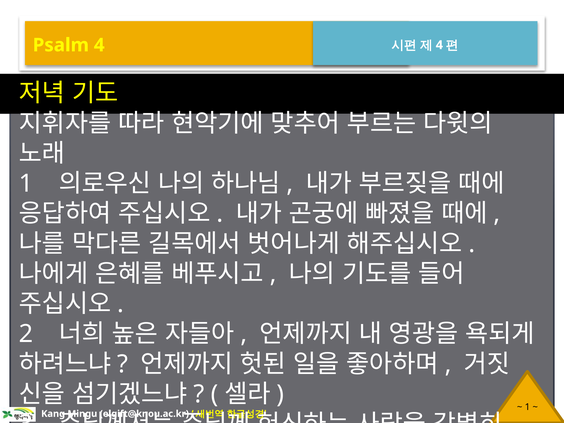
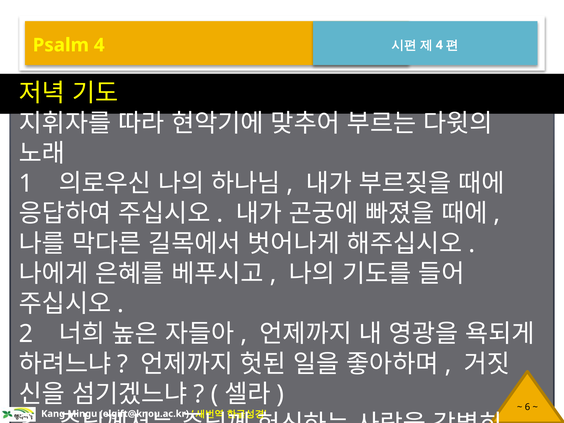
1: 1 -> 6 (527, 407)
